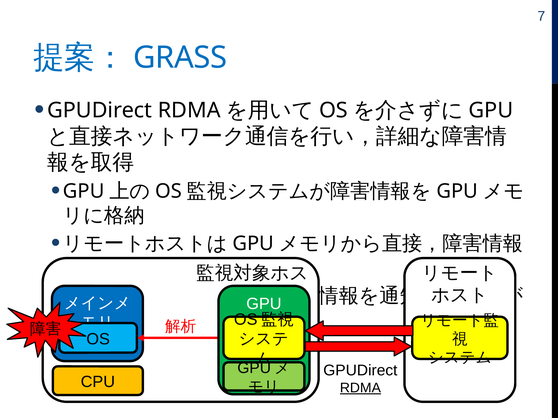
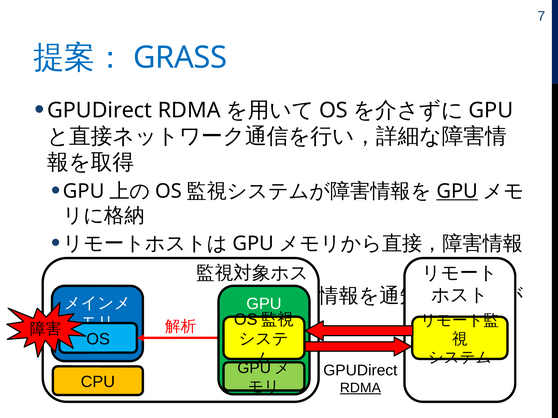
GPU underline: none -> present (457, 191)
